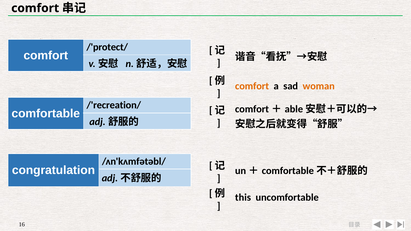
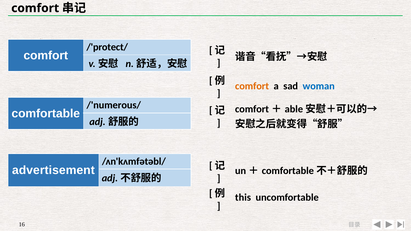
woman colour: orange -> blue (319, 86)
/'recreation/: /'recreation/ -> /'numerous/ (114, 105)
congratulation: congratulation -> advertisement (53, 170)
